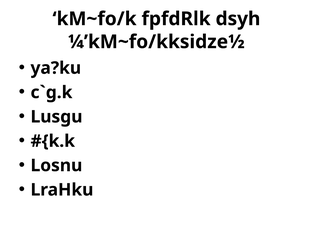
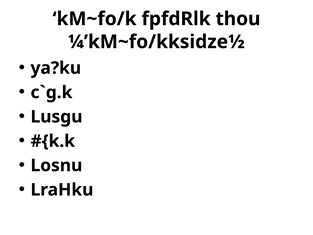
dsyh: dsyh -> thou (238, 19)
